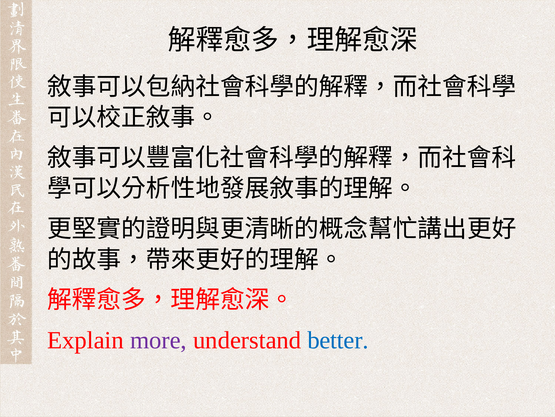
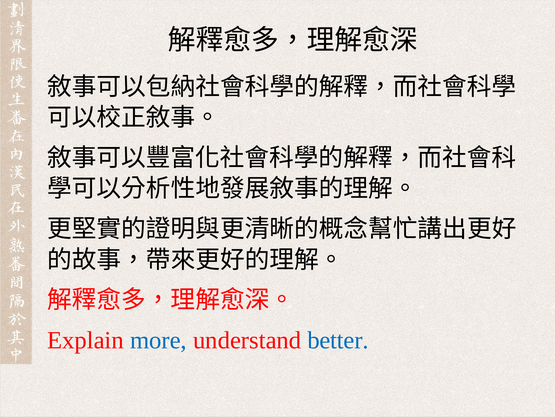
more colour: purple -> blue (158, 340)
